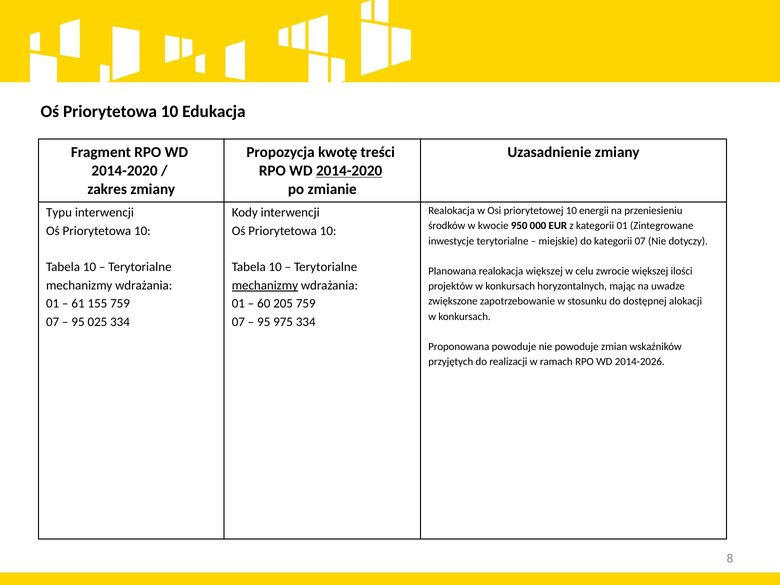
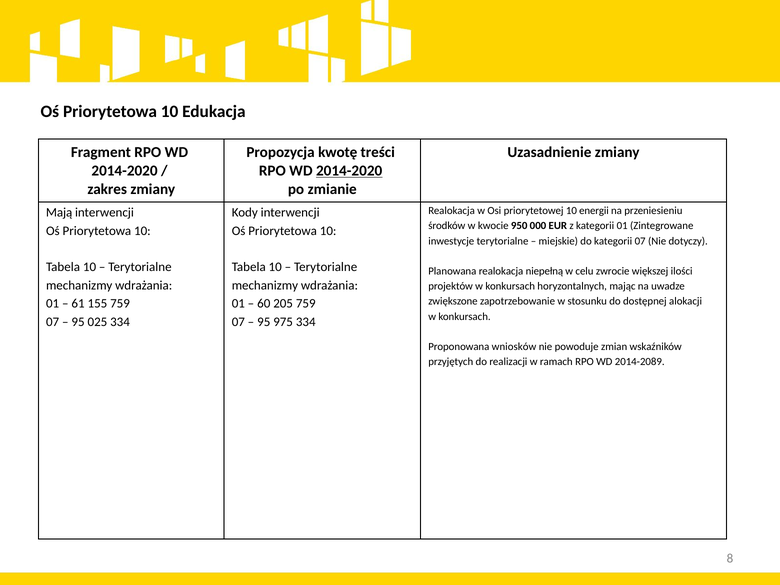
Typu: Typu -> Mają (59, 213)
realokacja większej: większej -> niepełną (544, 271)
mechanizmy underline: present -> none (265, 285)
Proponowana powoduje: powoduje -> wniosków (514, 347)
2014-2026: 2014-2026 -> 2014-2089 (640, 362)
